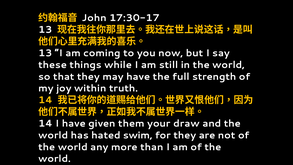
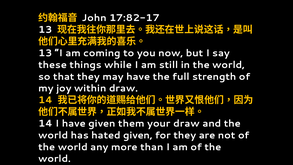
17:30-17: 17:30-17 -> 17:82-17 (134, 18)
within truth: truth -> draw (124, 88)
hated swim: swim -> given (138, 135)
